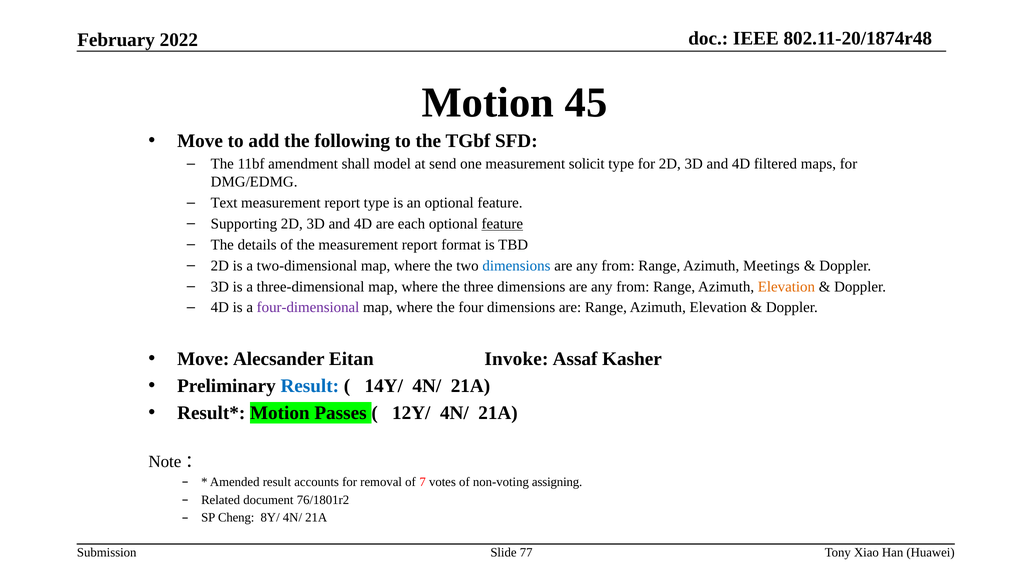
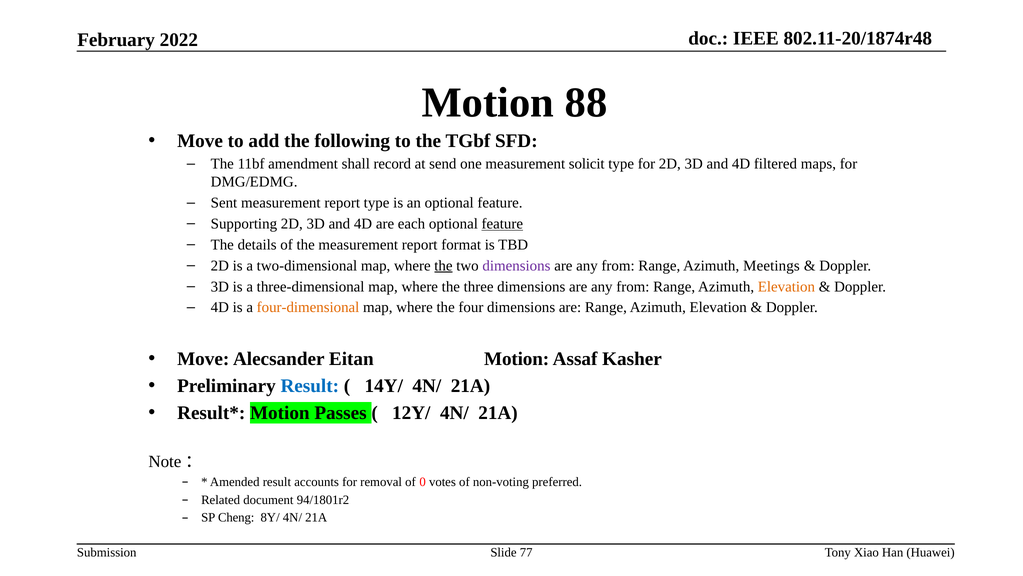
45: 45 -> 88 (586, 103)
model: model -> record (392, 164)
Text: Text -> Sent (224, 203)
the underline: none -> present (443, 265)
dimensions colour: blue -> purple (516, 265)
four-dimensional colour: purple -> orange (308, 307)
Eitan Invoke: Invoke -> Motion (517, 359)
7: 7 -> 0 (423, 481)
assigning: assigning -> preferred (557, 481)
76/1801r2: 76/1801r2 -> 94/1801r2 (323, 499)
